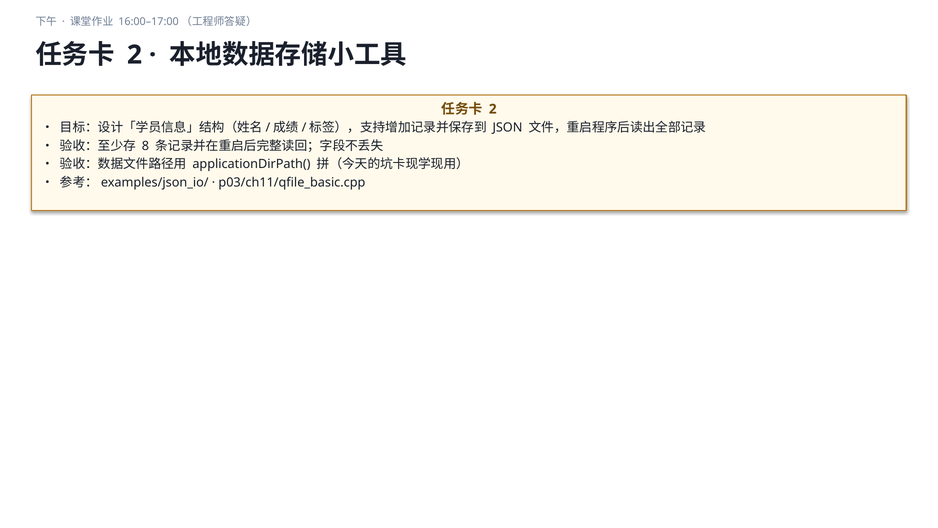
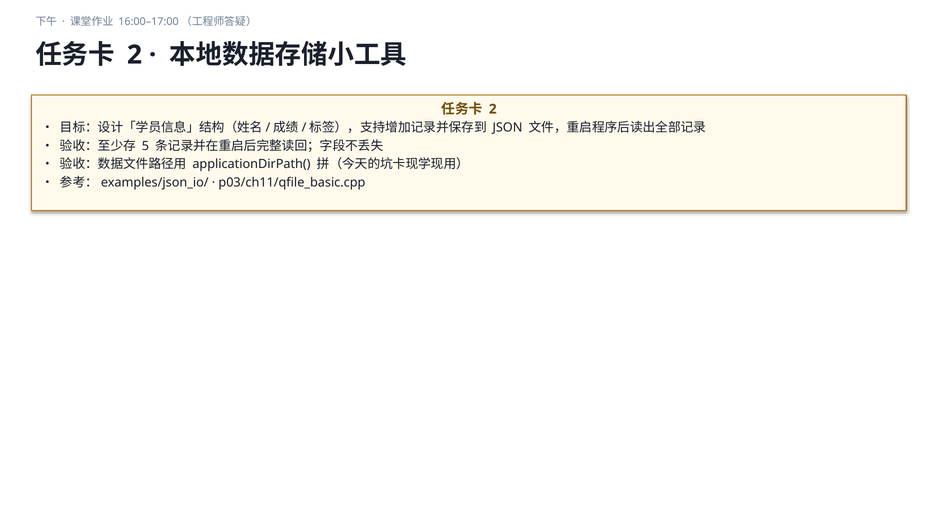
8: 8 -> 5 (145, 146)
